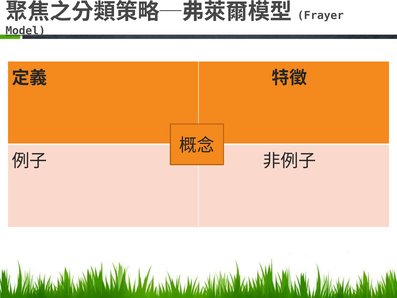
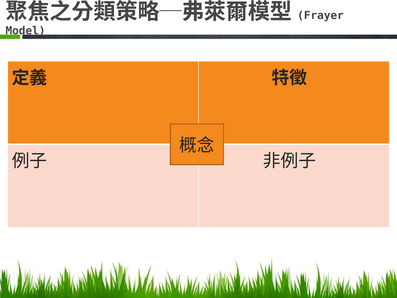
Model underline: present -> none (25, 31)
